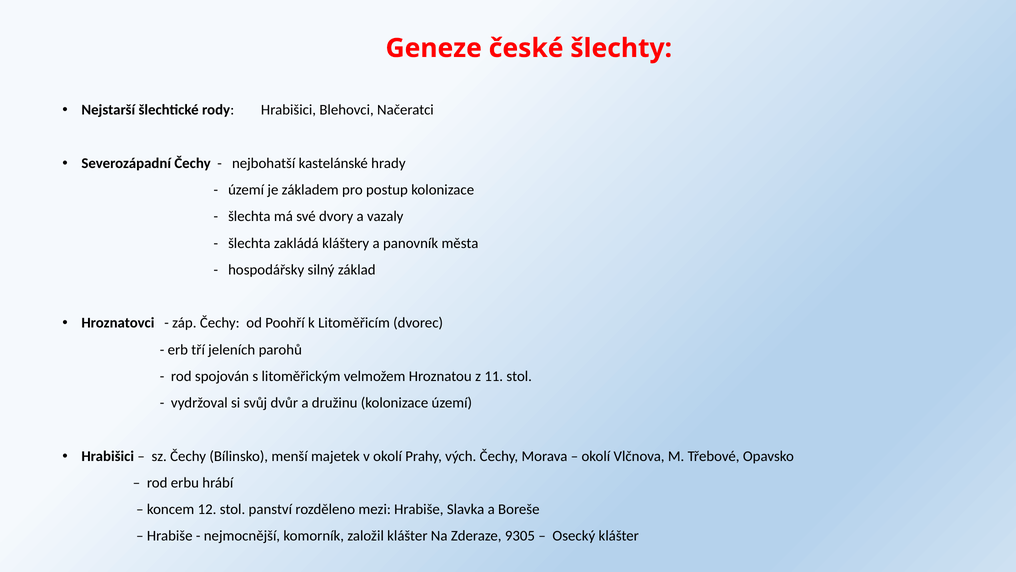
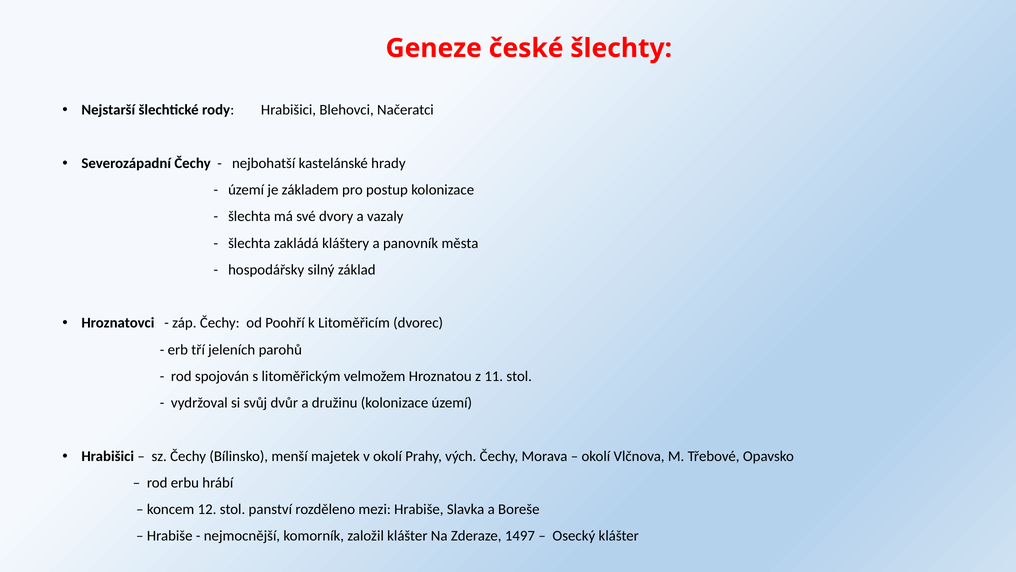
9305: 9305 -> 1497 (520, 536)
